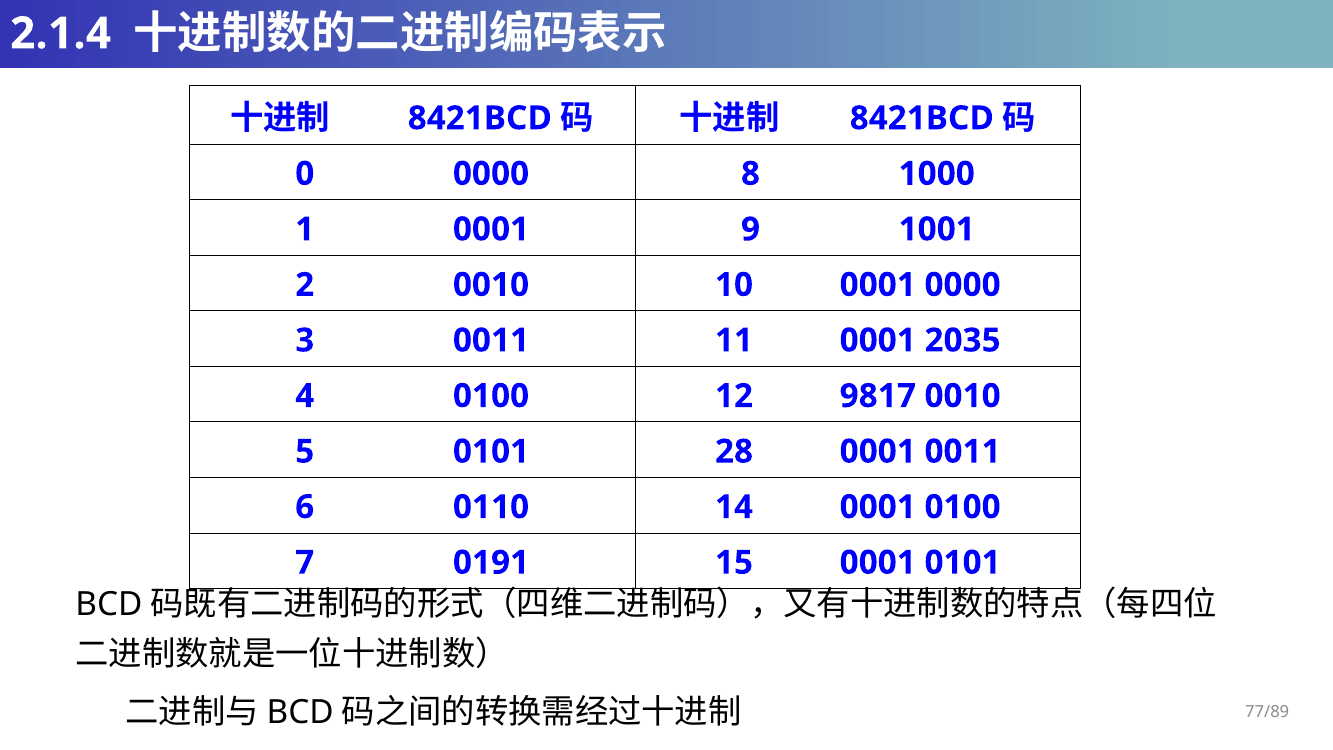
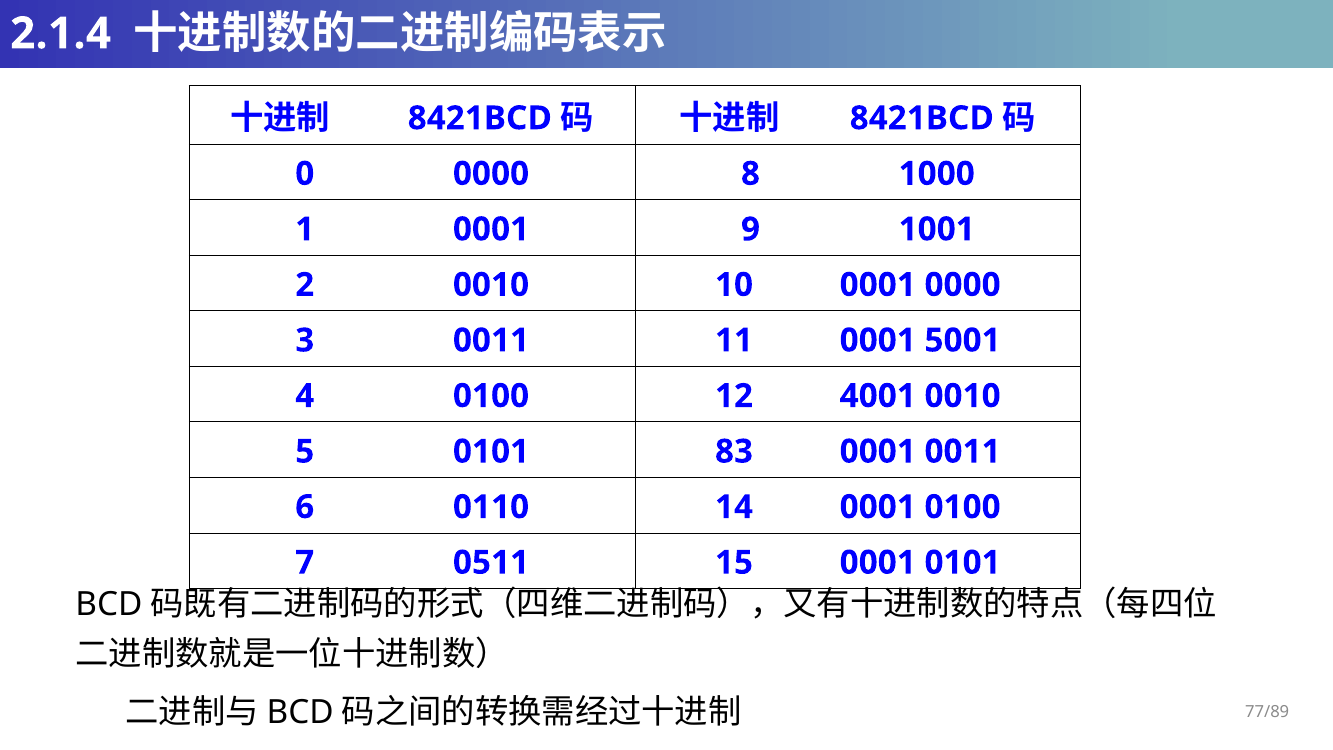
2035: 2035 -> 5001 (963, 340)
9817: 9817 -> 4001 (878, 396)
28: 28 -> 83 (734, 451)
0191: 0191 -> 0511 (491, 563)
